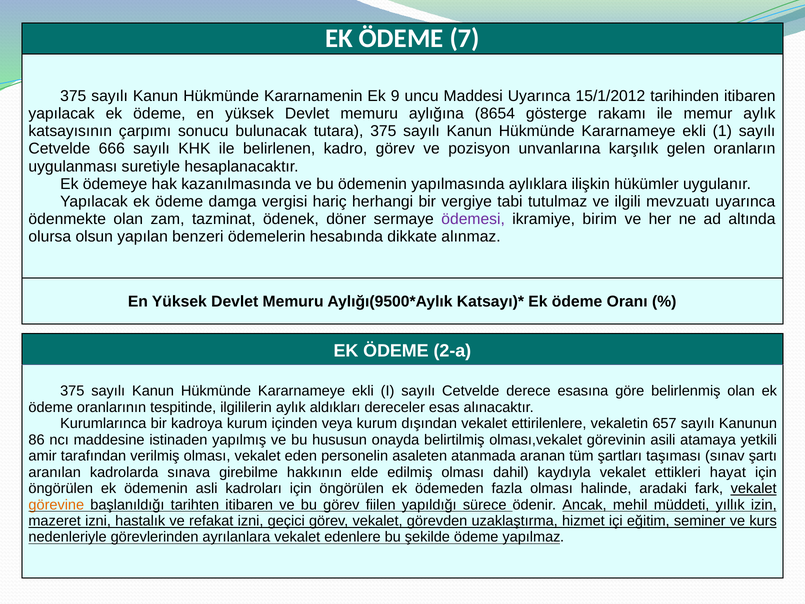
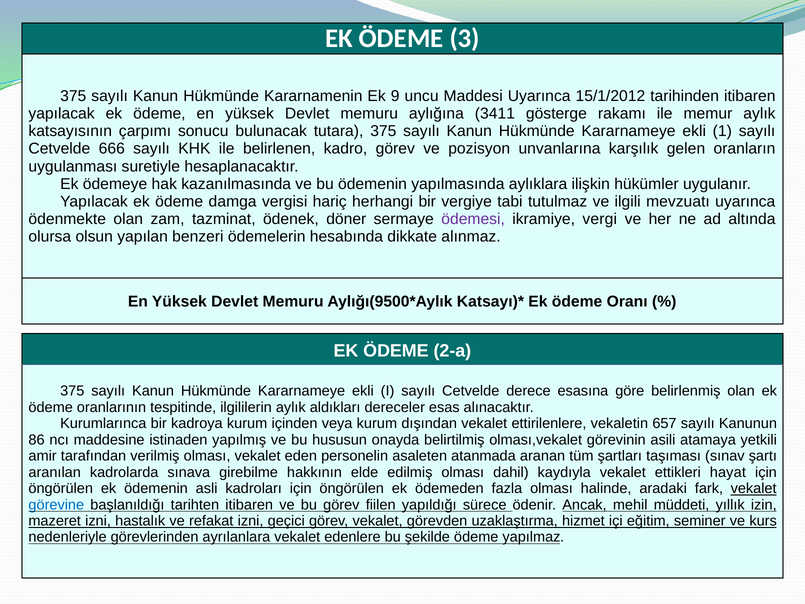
7: 7 -> 3 (465, 38)
8654: 8654 -> 3411 (495, 114)
birim: birim -> vergi (600, 219)
görevine colour: orange -> blue (56, 505)
